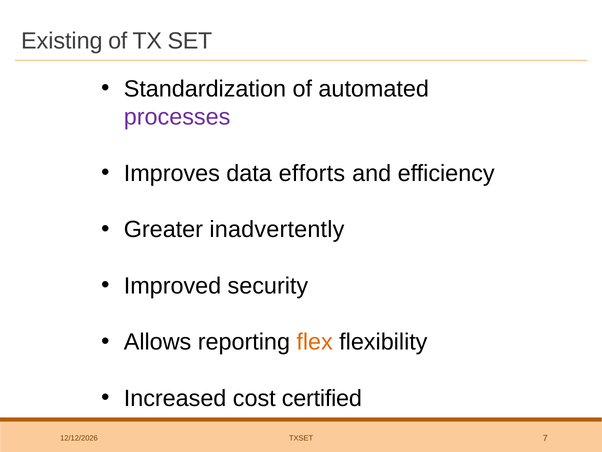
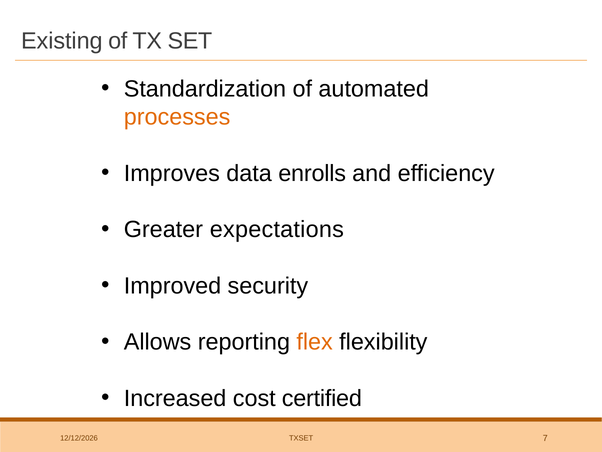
processes colour: purple -> orange (177, 117)
efforts: efforts -> enrolls (312, 173)
inadvertently: inadvertently -> expectations (277, 229)
